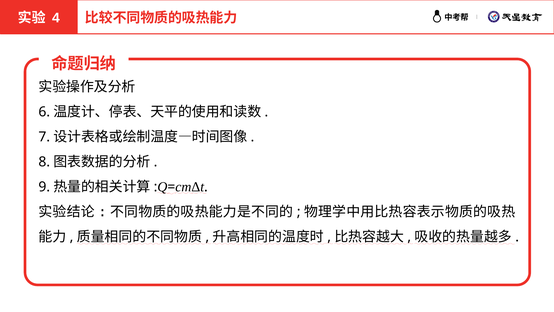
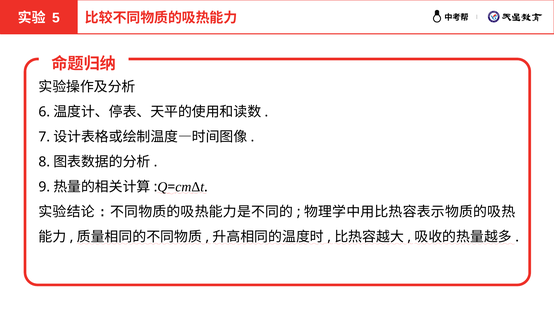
4: 4 -> 5 (56, 18)
